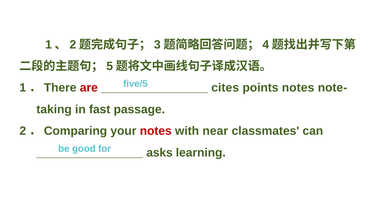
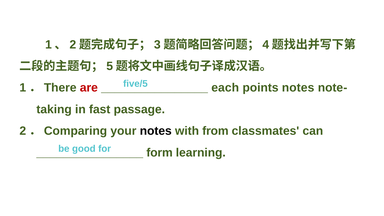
cites: cites -> each (225, 88)
notes colour: red -> black (156, 131)
near: near -> from (215, 131)
asks: asks -> form (160, 153)
